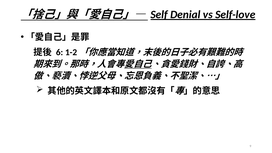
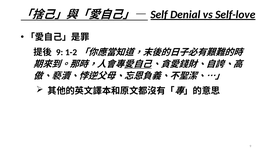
6: 6 -> 9 (60, 52)
